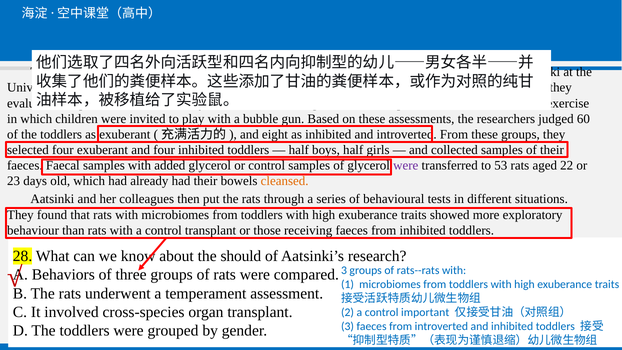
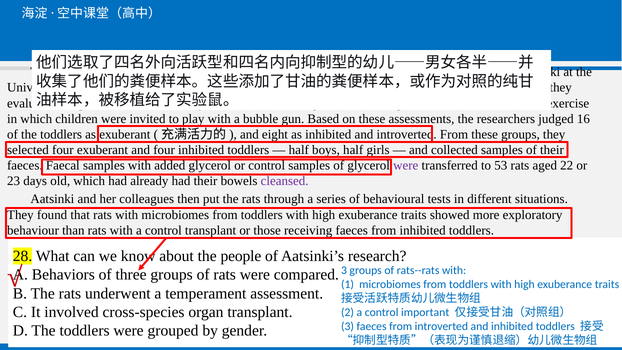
60: 60 -> 16 (583, 119)
cleansed colour: orange -> purple (285, 181)
should: should -> people (241, 256)
